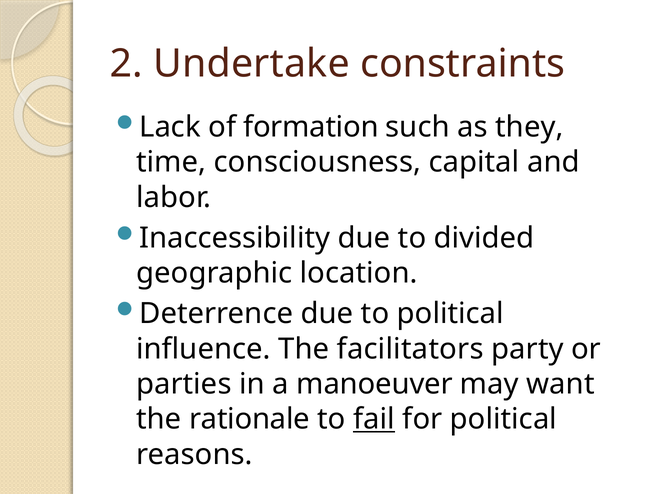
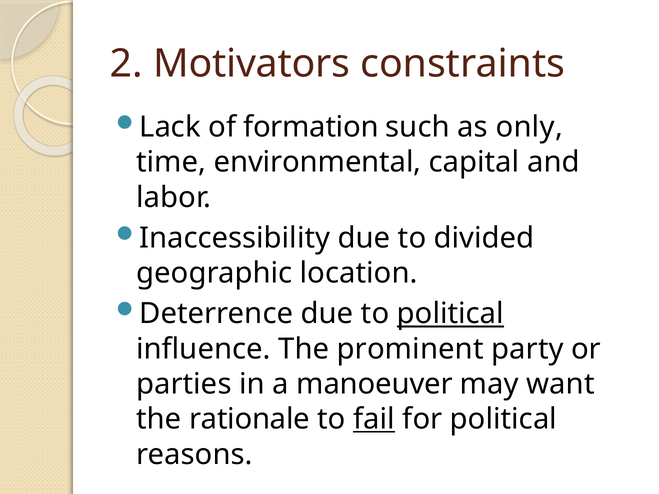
Undertake: Undertake -> Motivators (252, 64)
they: they -> only (529, 127)
consciousness: consciousness -> environmental (318, 162)
political underline: none -> present (450, 314)
facilitators: facilitators -> prominent (410, 349)
